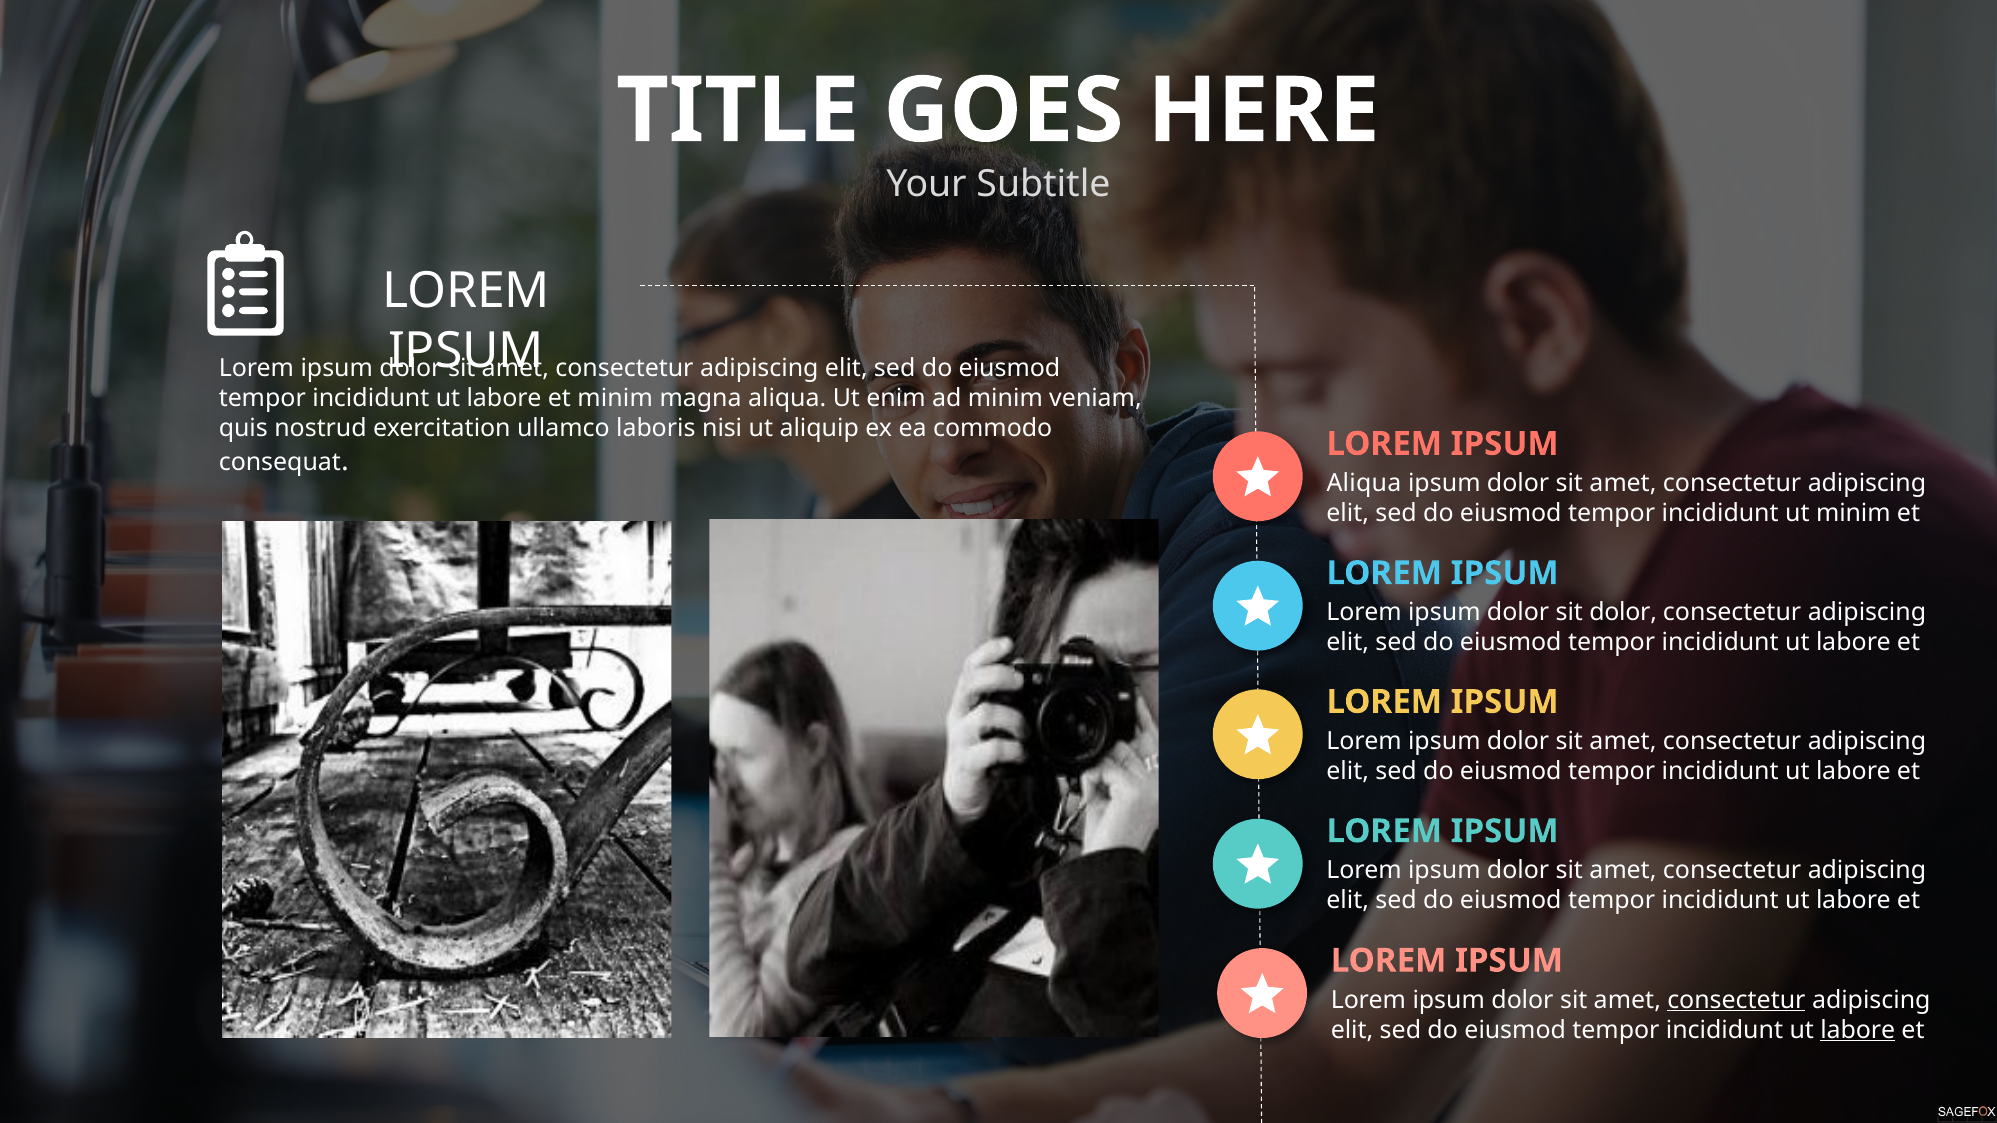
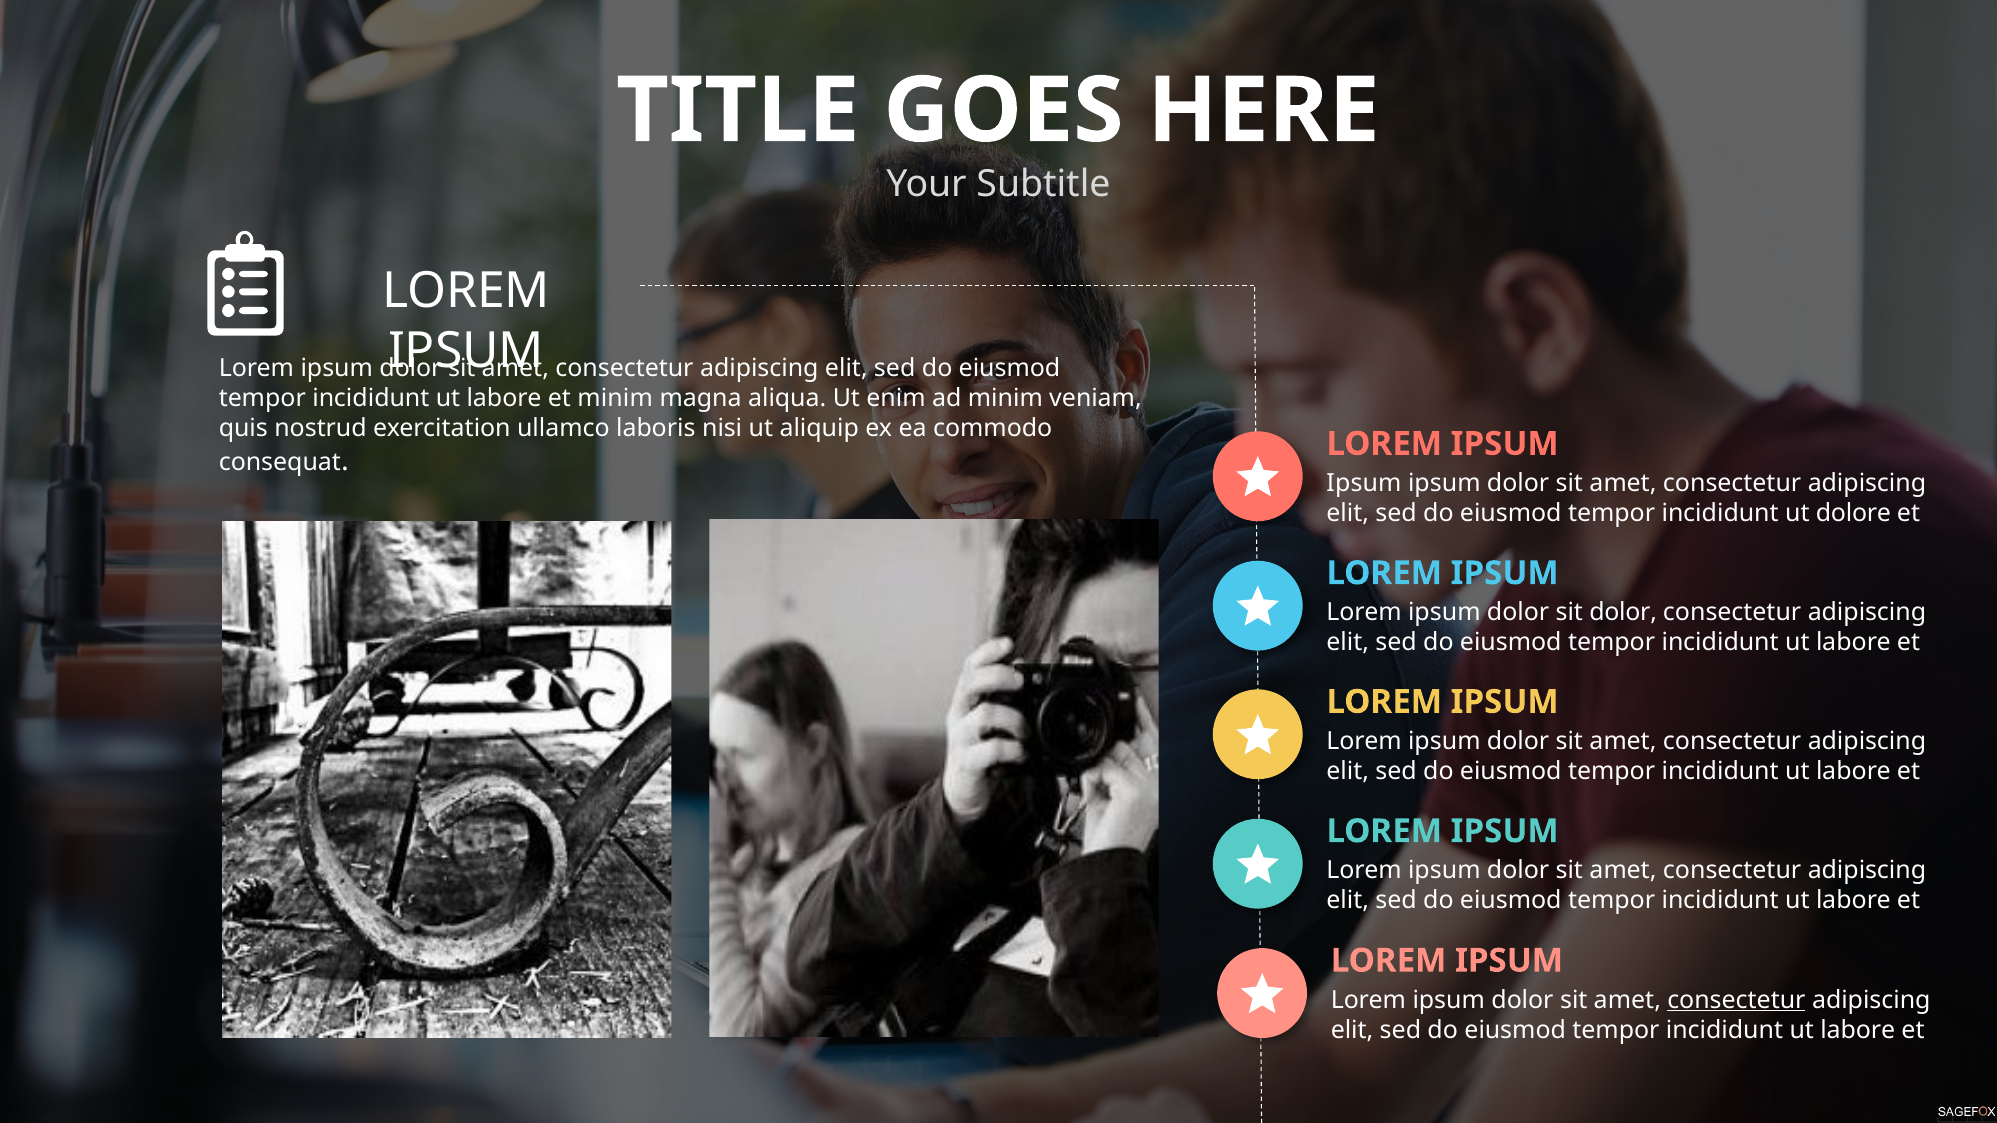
Aliqua: Aliqua -> Ipsum (1364, 483)
ut minim: minim -> dolore (1853, 513)
labore underline: present -> none (1858, 1030)
